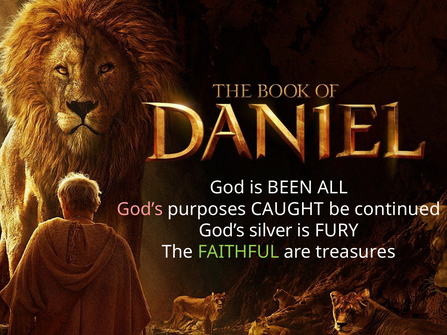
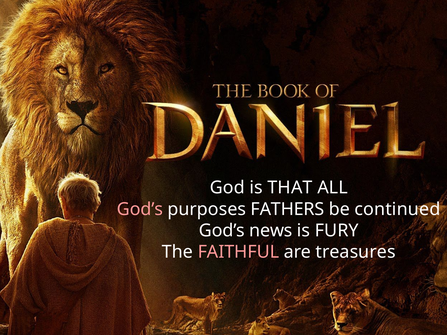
BEEN: BEEN -> THAT (290, 188)
CAUGHT: CAUGHT -> FATHERS (287, 209)
silver: silver -> news (271, 231)
FAITHFUL colour: light green -> pink (238, 252)
